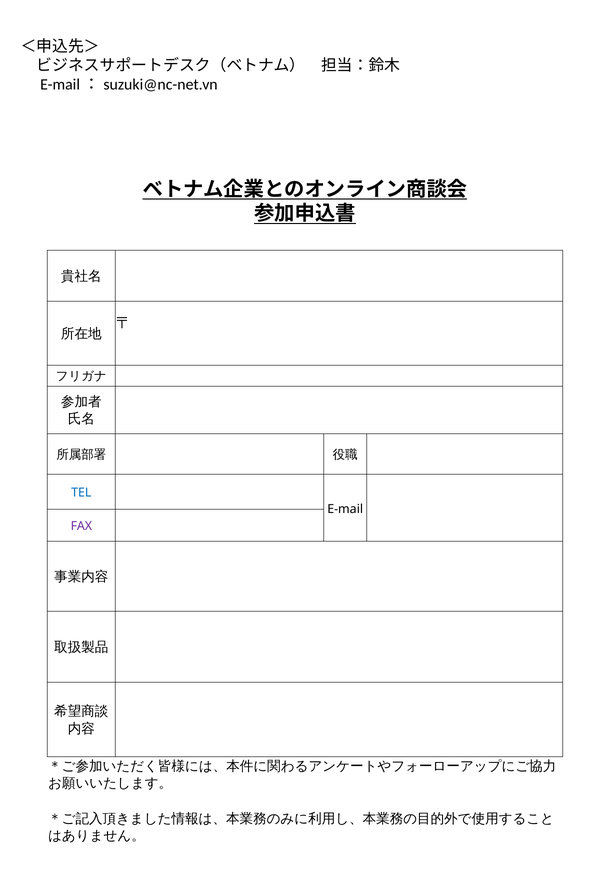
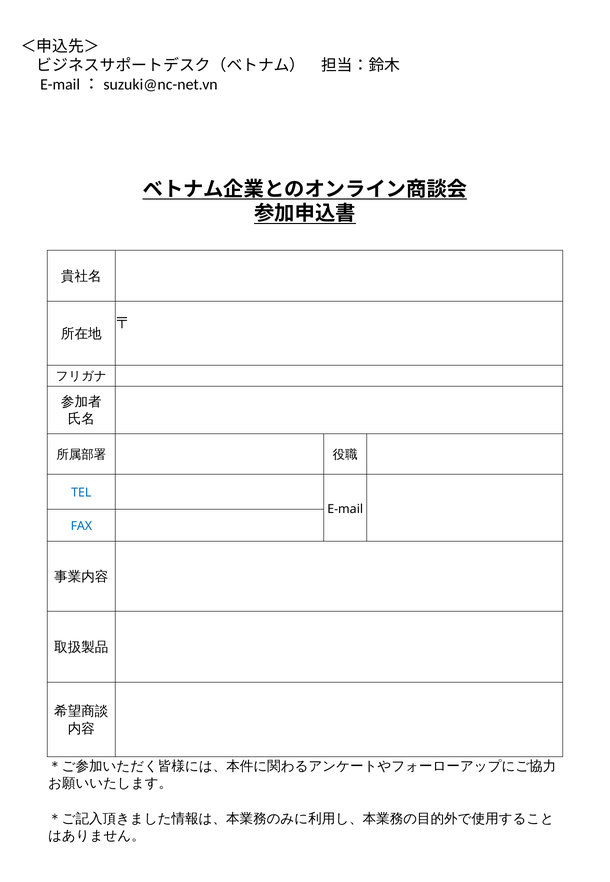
FAX colour: purple -> blue (81, 526)
